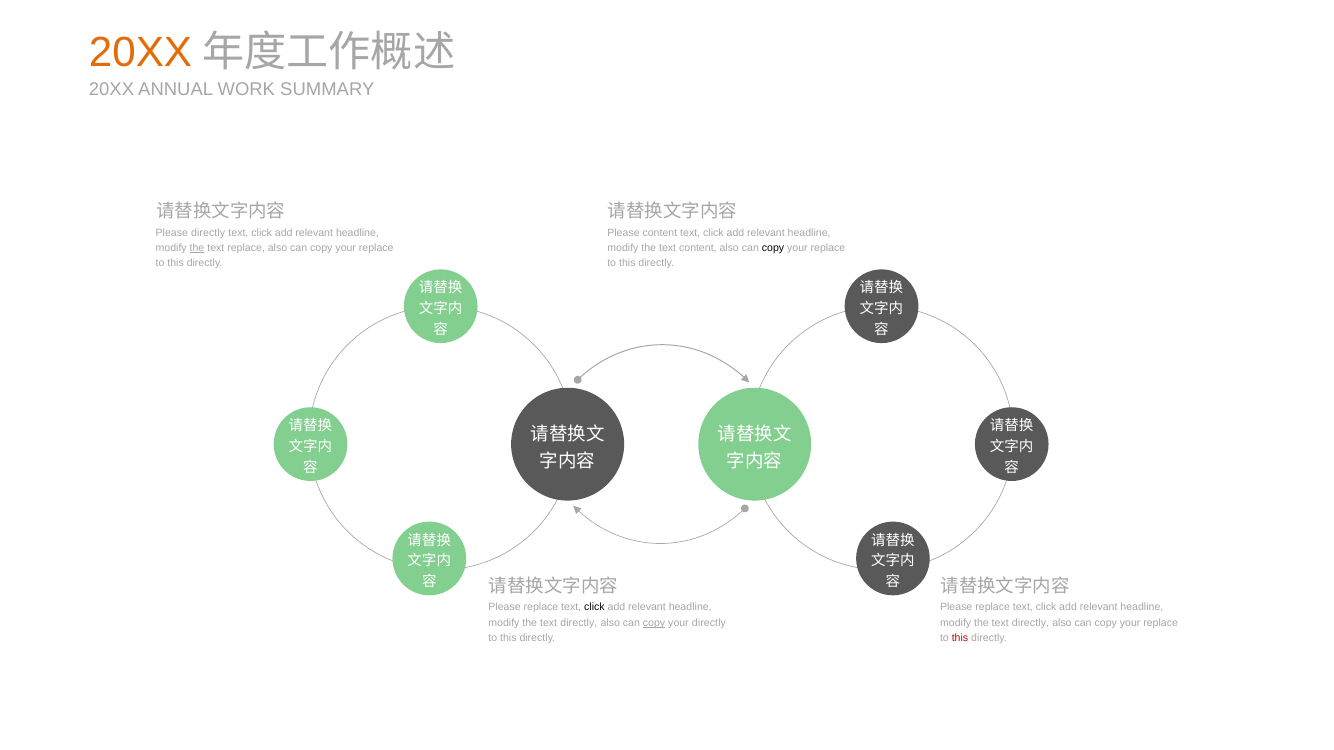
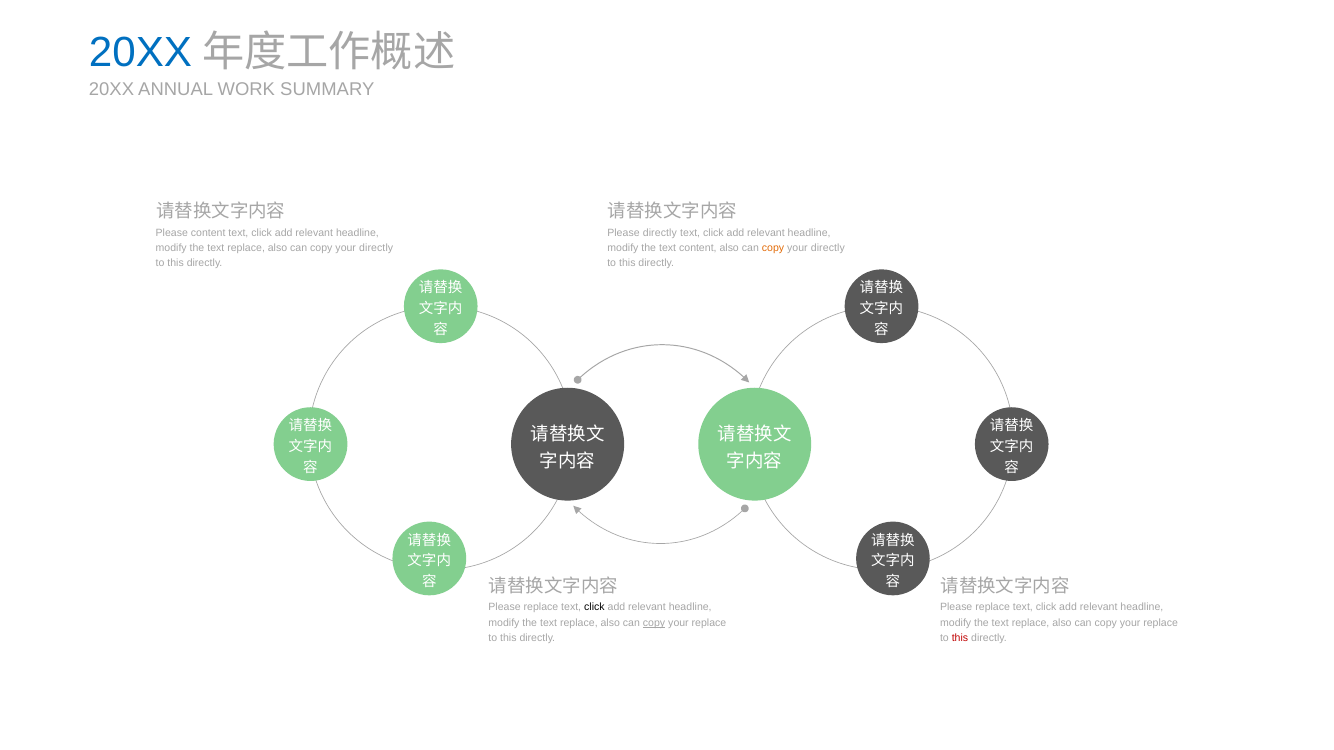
20XX colour: orange -> blue (140, 53)
Please directly: directly -> content (208, 233)
Please content: content -> directly (660, 233)
the underline: present -> none (197, 248)
replace: replace -> directly (376, 248)
copy colour: black -> orange (773, 248)
replace: replace -> directly (828, 248)
directly: directly -> replace (579, 623)
directly: directly -> replace (709, 623)
directly: directly -> replace (1031, 623)
